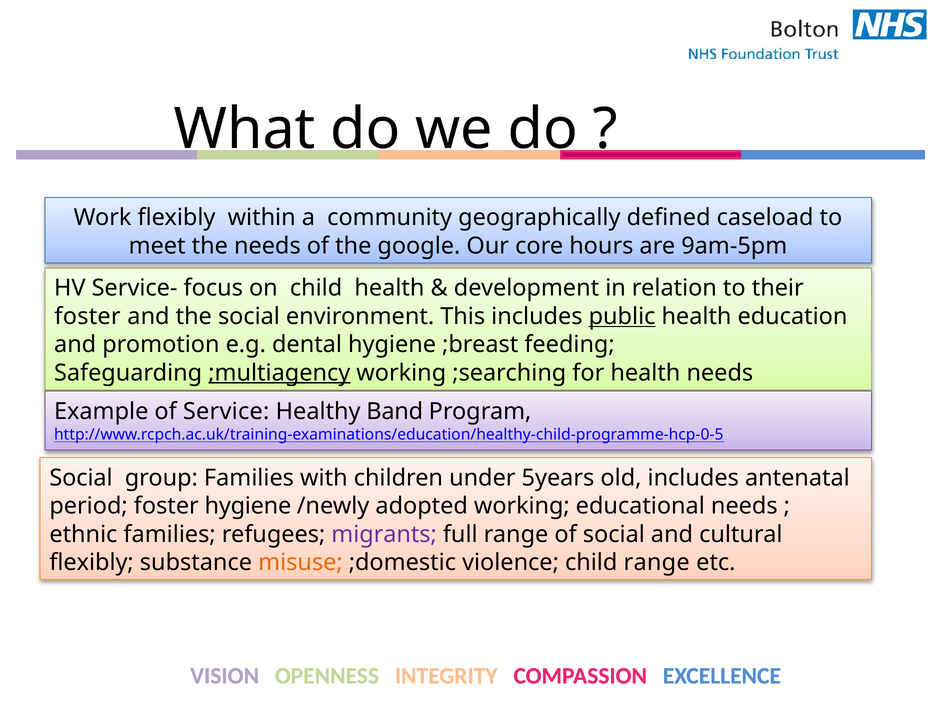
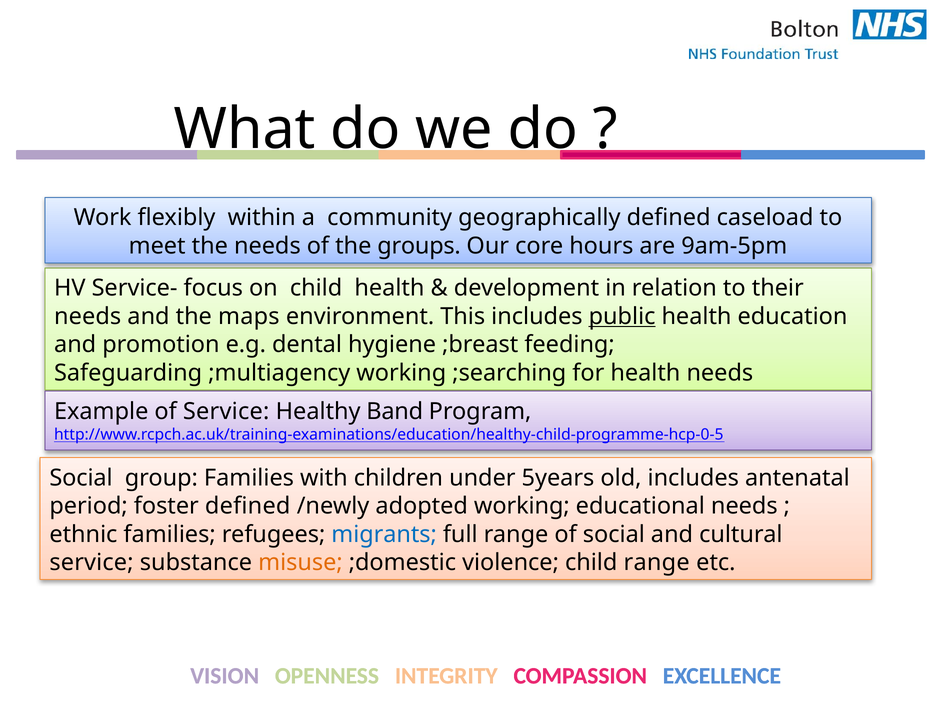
google: google -> groups (419, 246)
foster: foster -> needs (88, 316)
the social: social -> maps (249, 316)
;multiagency underline: present -> none (279, 373)
foster hygiene: hygiene -> defined (248, 506)
migrants colour: purple -> blue (384, 534)
flexibly: flexibly -> service (92, 563)
